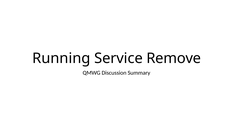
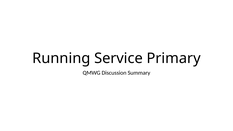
Remove: Remove -> Primary (174, 58)
